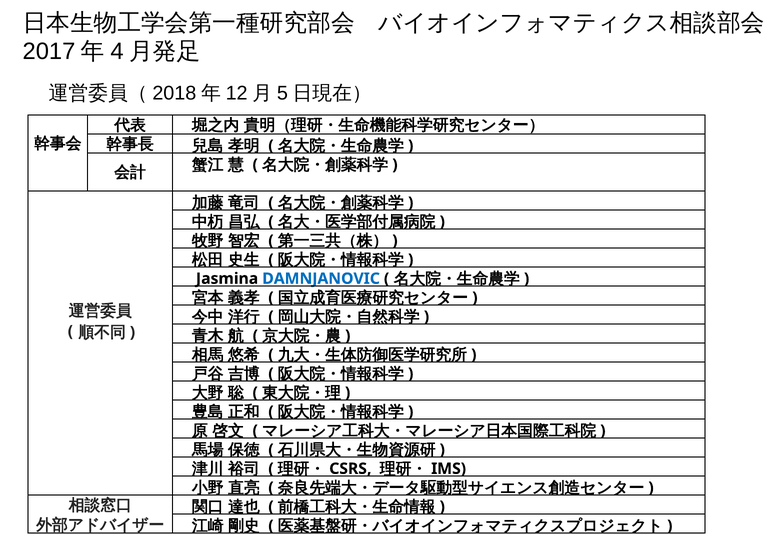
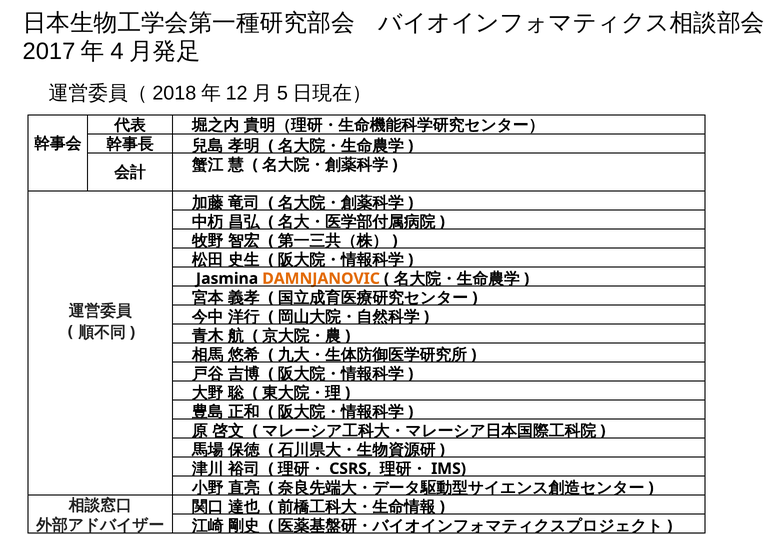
DAMNJANOVIC colour: blue -> orange (321, 279)
